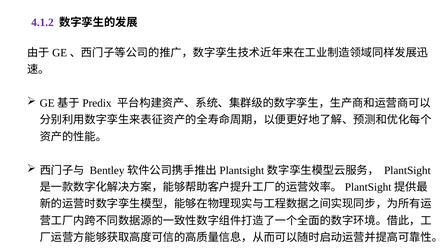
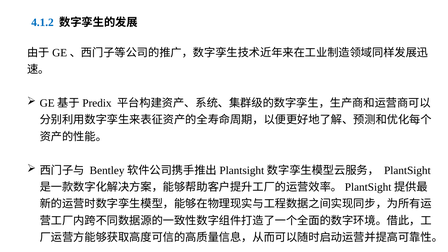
4.1.2 colour: purple -> blue (43, 22)
